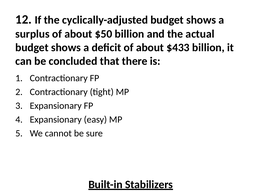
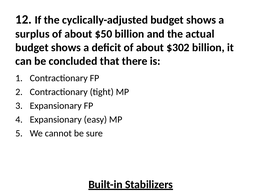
$433: $433 -> $302 (178, 48)
